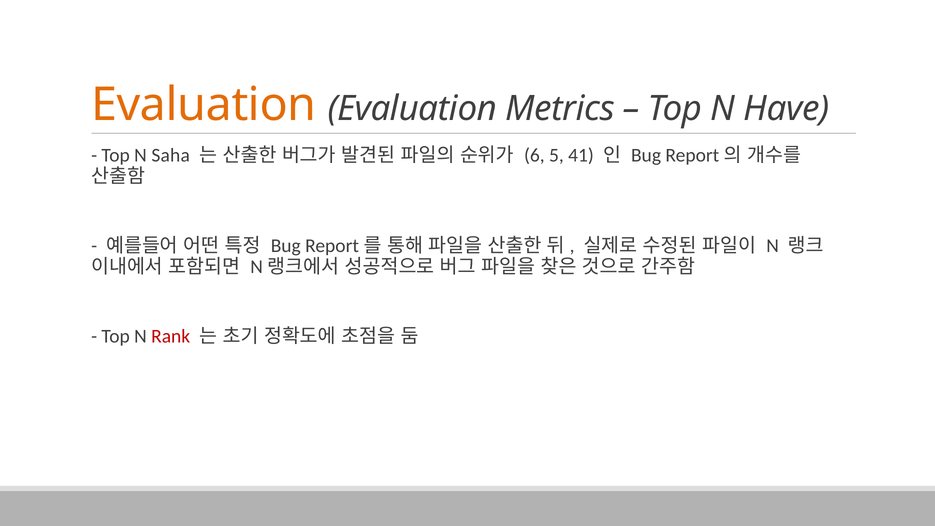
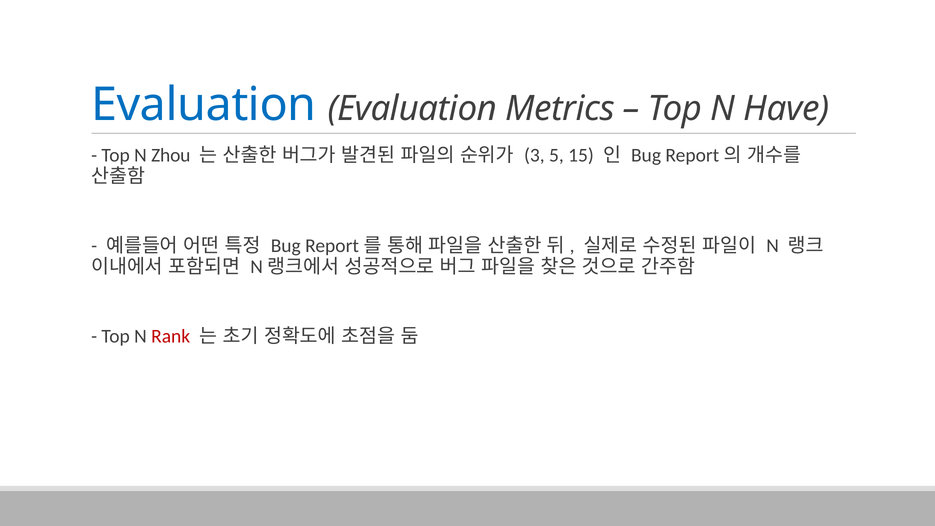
Evaluation colour: orange -> blue (204, 105)
Saha: Saha -> Zhou (171, 155)
6: 6 -> 3 (534, 155)
41: 41 -> 15 (581, 155)
